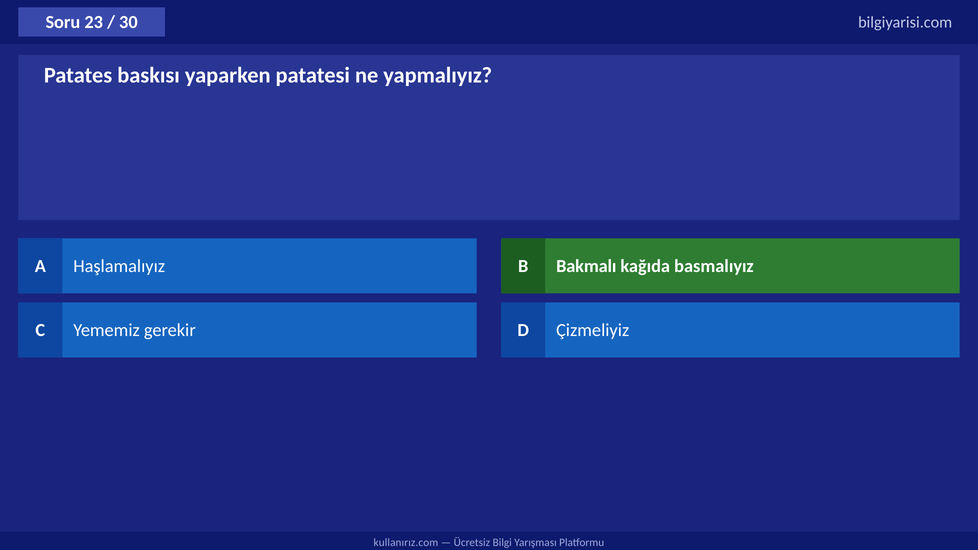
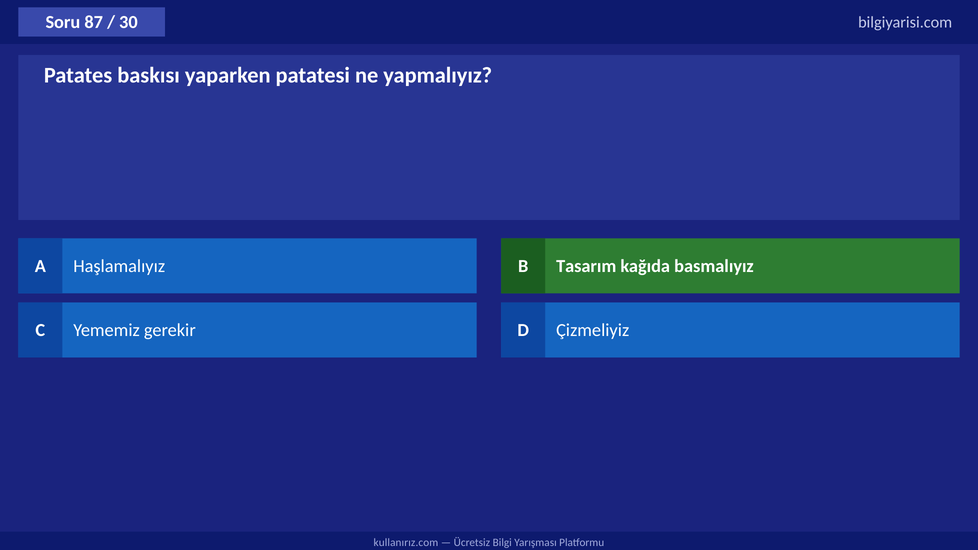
23: 23 -> 87 (94, 22)
Bakmalı: Bakmalı -> Tasarım (586, 266)
